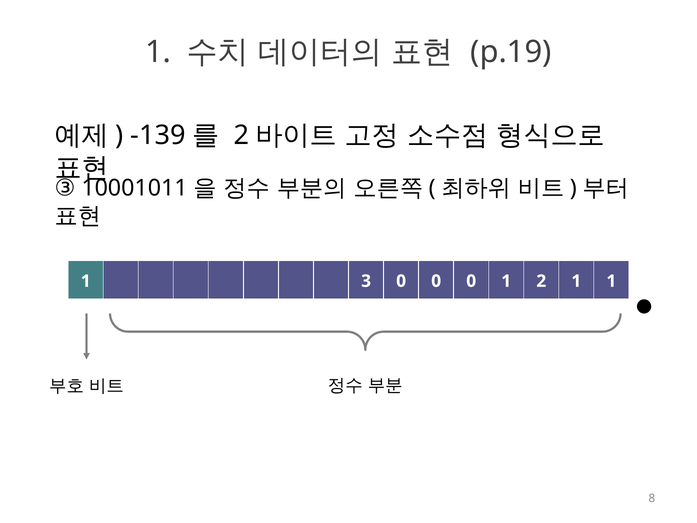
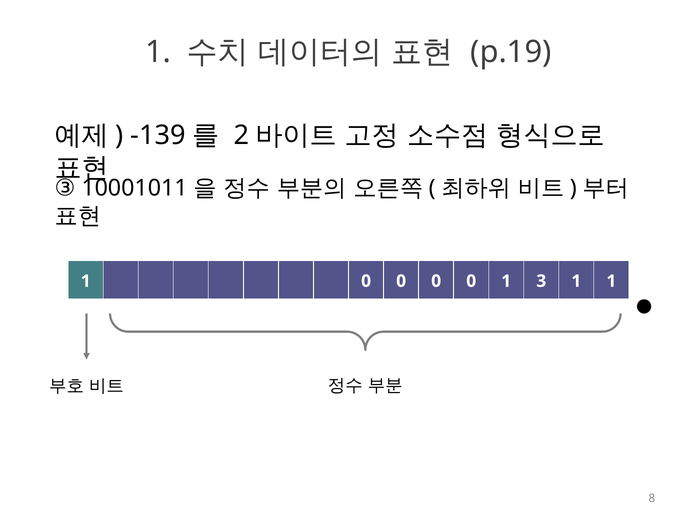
1 3: 3 -> 0 (366, 281)
1 2: 2 -> 3 (541, 281)
